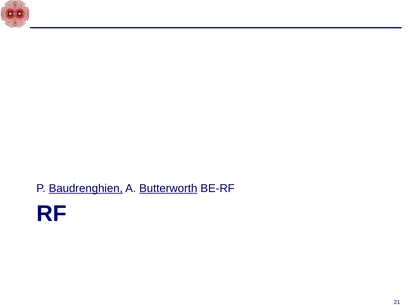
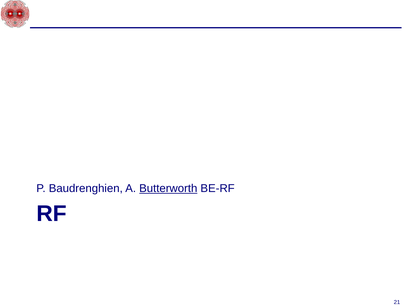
Baudrenghien underline: present -> none (86, 189)
